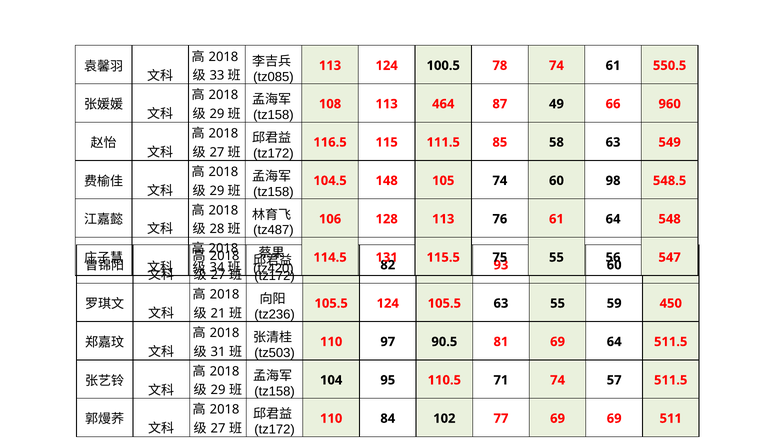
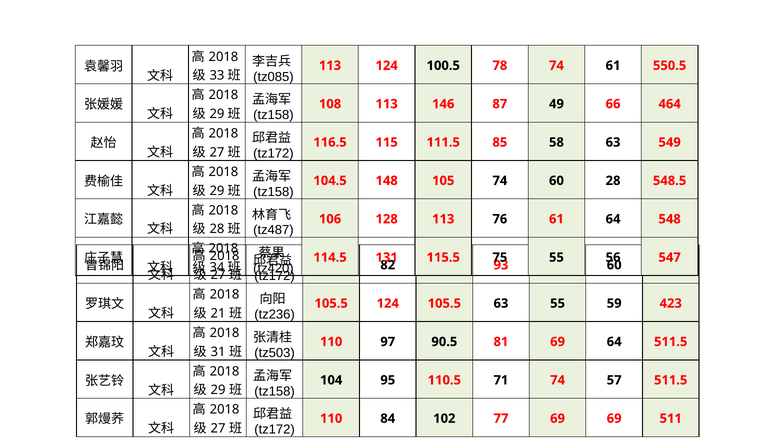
464: 464 -> 146 (443, 104)
960: 960 -> 464 (670, 104)
60 98: 98 -> 28 (613, 181)
450: 450 -> 423 (671, 304)
